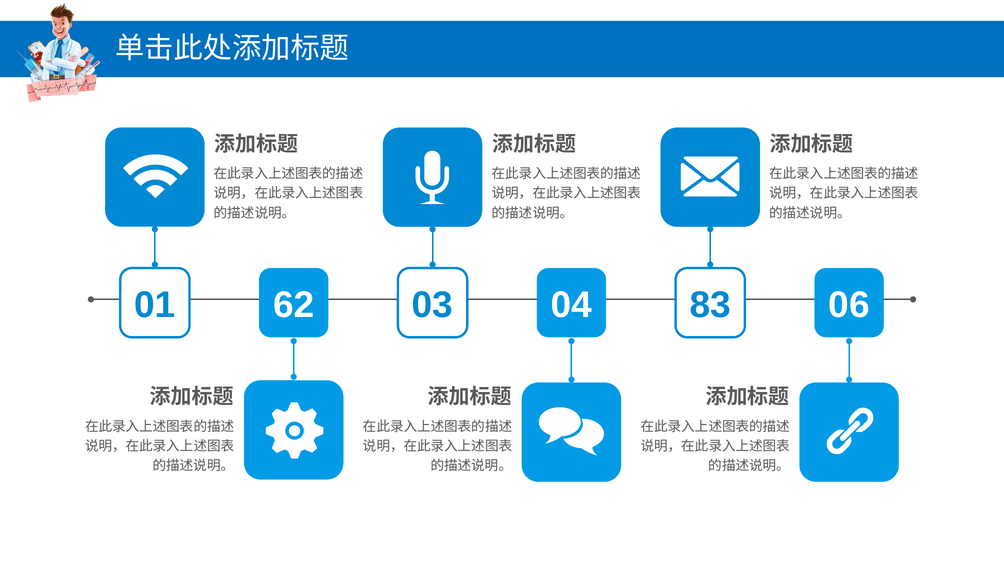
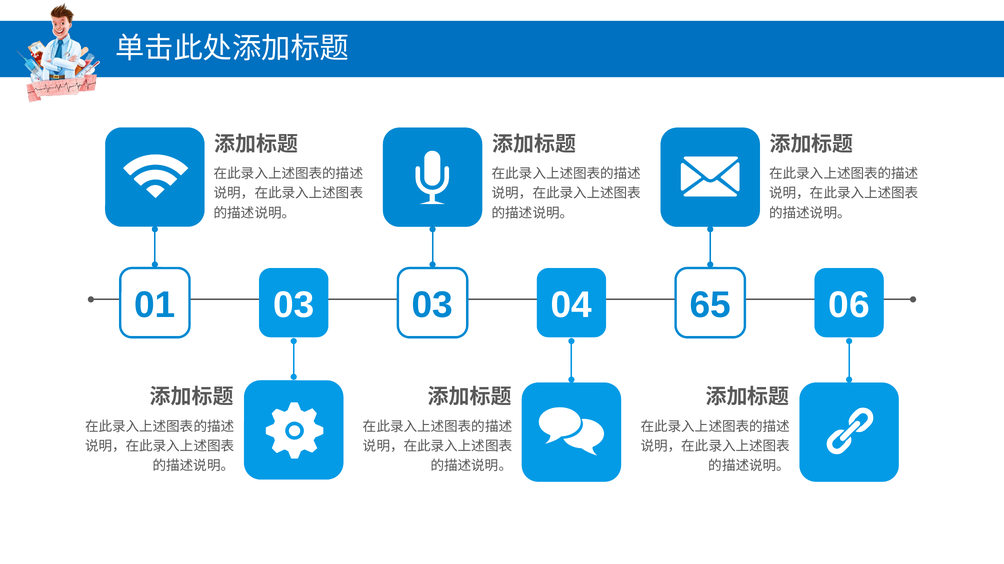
01 62: 62 -> 03 (294, 306)
83: 83 -> 65 (710, 306)
